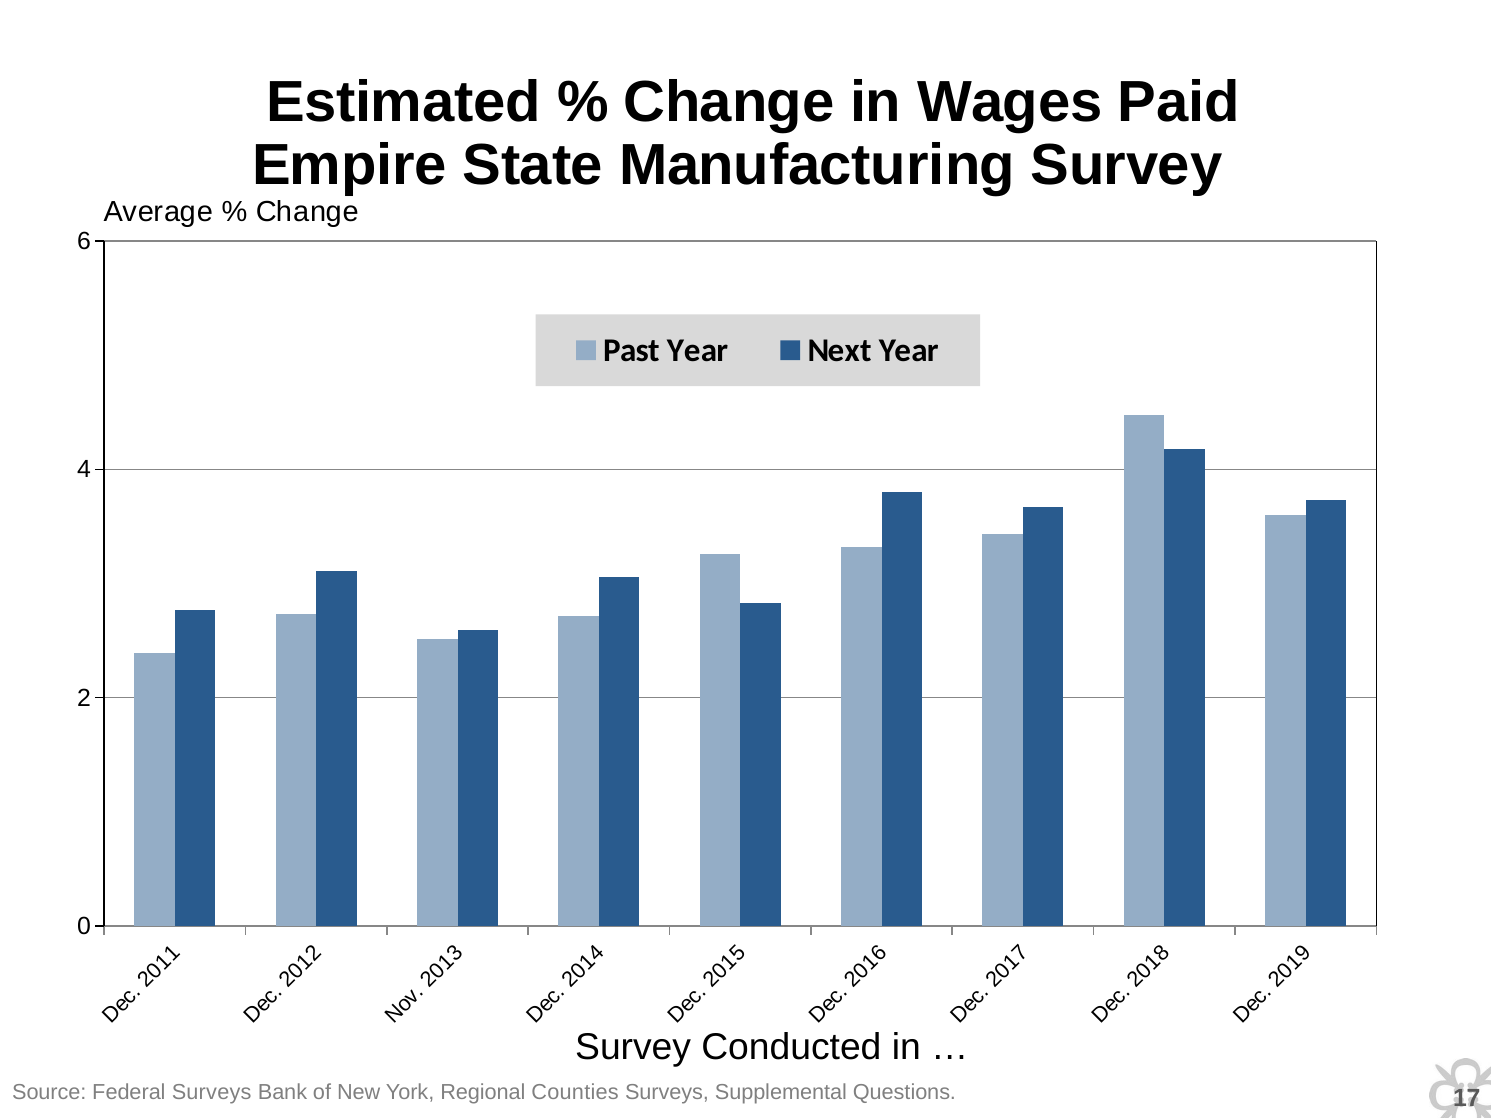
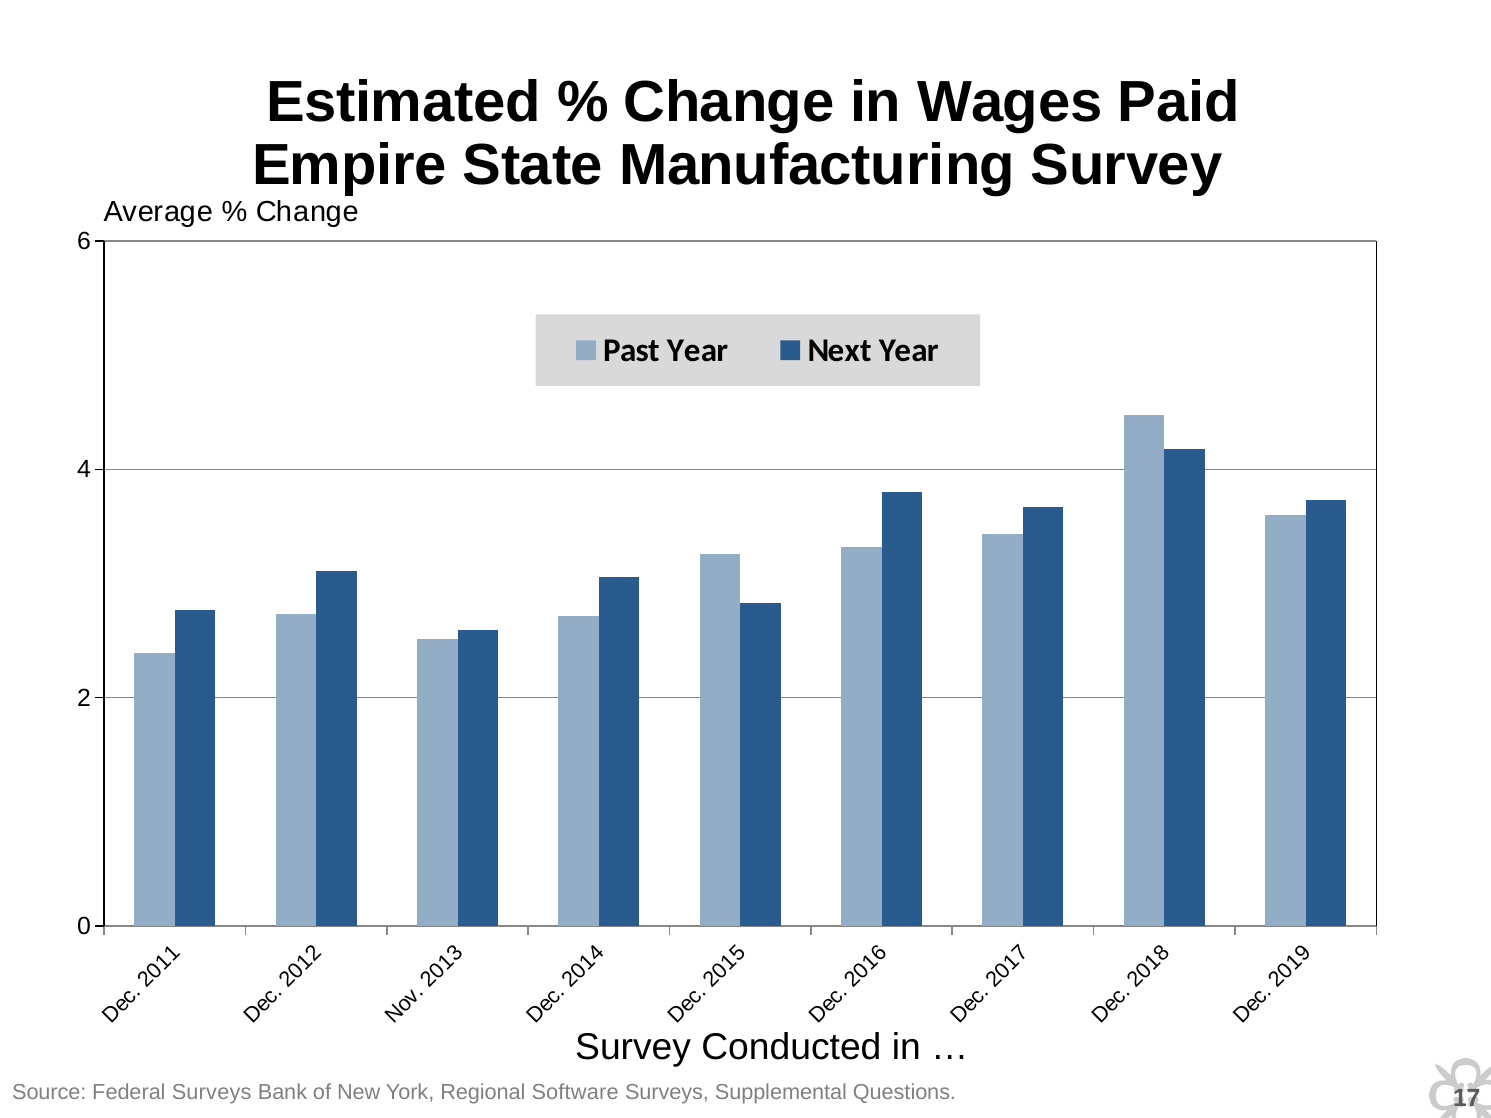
Counties: Counties -> Software (575, 1093)
